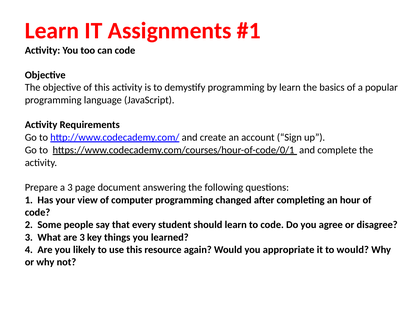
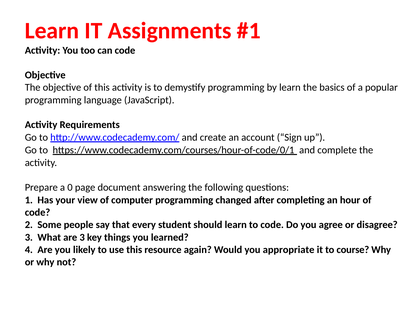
a 3: 3 -> 0 (70, 187)
to would: would -> course (353, 249)
